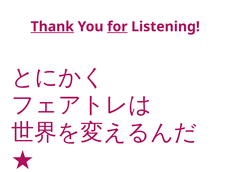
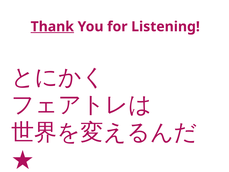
for underline: present -> none (117, 27)
